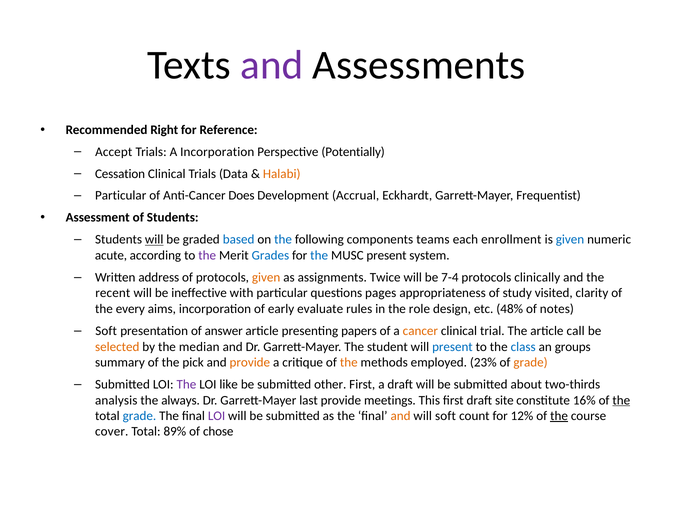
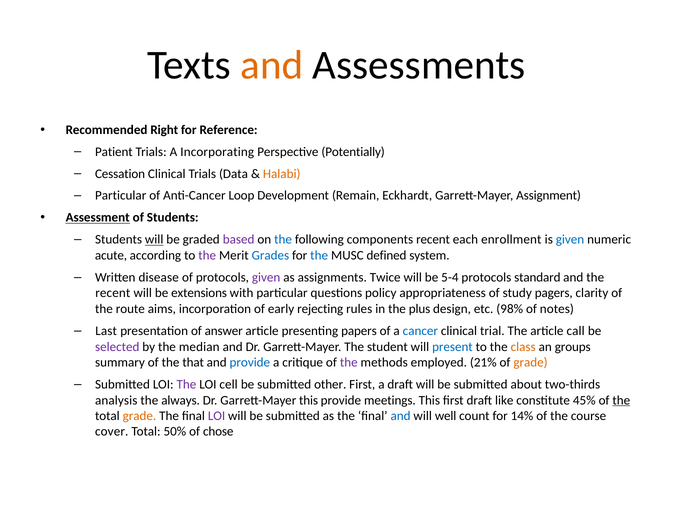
and colour: purple -> orange (272, 65)
Accept: Accept -> Patient (114, 152)
A Incorporation: Incorporation -> Incorporating (217, 152)
Does: Does -> Loop (241, 196)
Accrual: Accrual -> Remain (356, 196)
Frequentist: Frequentist -> Assignment (549, 196)
Assessment underline: none -> present (98, 217)
based colour: blue -> purple (239, 240)
components teams: teams -> recent (433, 240)
MUSC present: present -> defined (386, 255)
address: address -> disease (159, 277)
given colour: orange -> purple (266, 277)
7-4: 7-4 -> 5-4 (450, 277)
clinically: clinically -> standard (537, 277)
ineffective: ineffective -> extensions (199, 293)
pages: pages -> policy (381, 293)
visited: visited -> pagers (554, 293)
every: every -> route (130, 309)
evaluate: evaluate -> rejecting (320, 309)
role: role -> plus (420, 309)
48%: 48% -> 98% (510, 309)
Soft: Soft -> Last (106, 331)
cancer colour: orange -> blue (420, 331)
selected colour: orange -> purple (117, 347)
class colour: blue -> orange (523, 347)
pick: pick -> that (193, 362)
provide colour: orange -> blue (250, 362)
the colour: orange -> purple (349, 362)
23%: 23% -> 21% (483, 362)
like: like -> cell (229, 384)
Garrett-Mayer last: last -> this (309, 400)
site: site -> like (504, 400)
16%: 16% -> 45% (584, 400)
grade colour: blue -> orange (139, 416)
and colour: orange -> blue (401, 416)
will soft: soft -> well (446, 416)
12%: 12% -> 14% (522, 416)
the underline: present -> none (559, 416)
89%: 89% -> 50% (175, 431)
